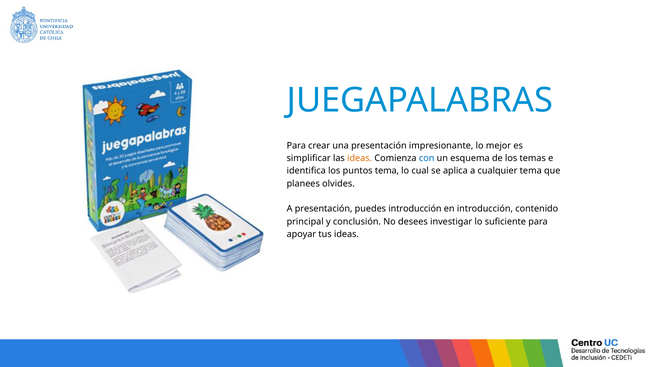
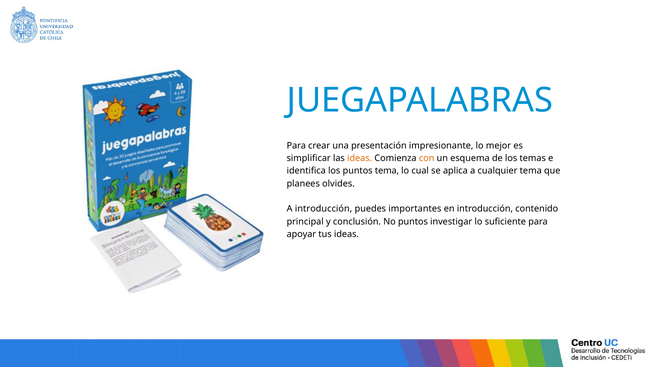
con colour: blue -> orange (427, 158)
A presentación: presentación -> introducción (324, 209)
puedes introducción: introducción -> importantes (415, 209)
No desees: desees -> puntos (413, 221)
